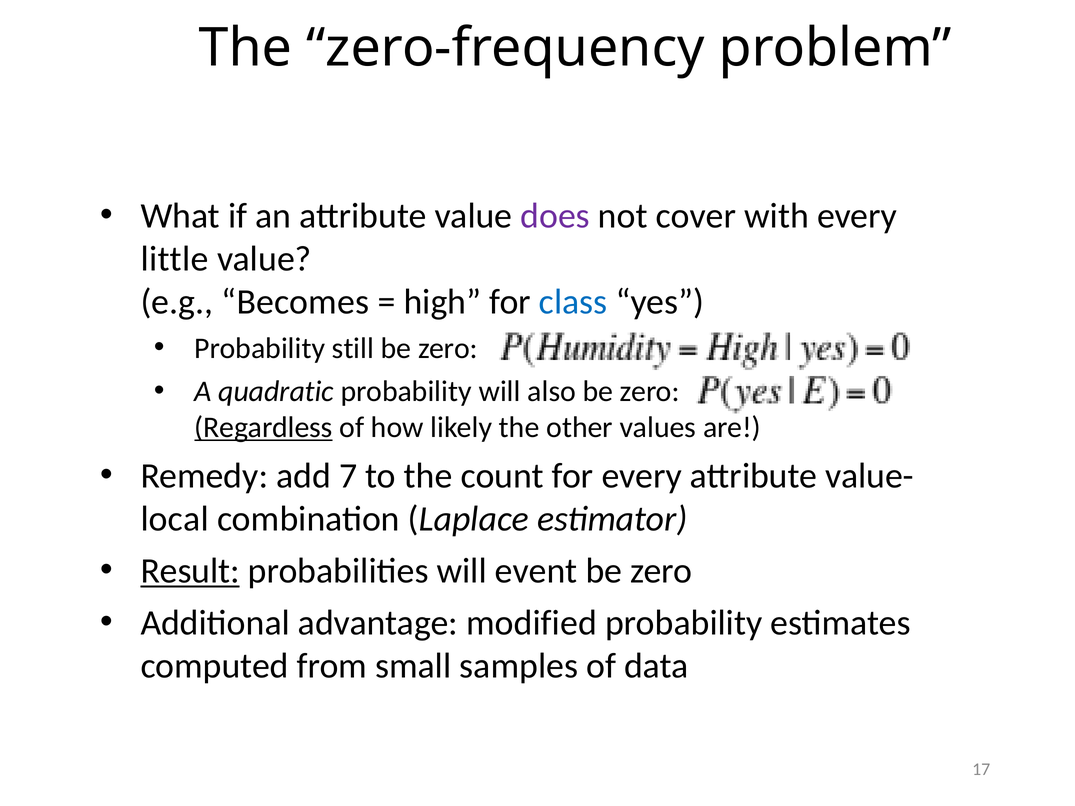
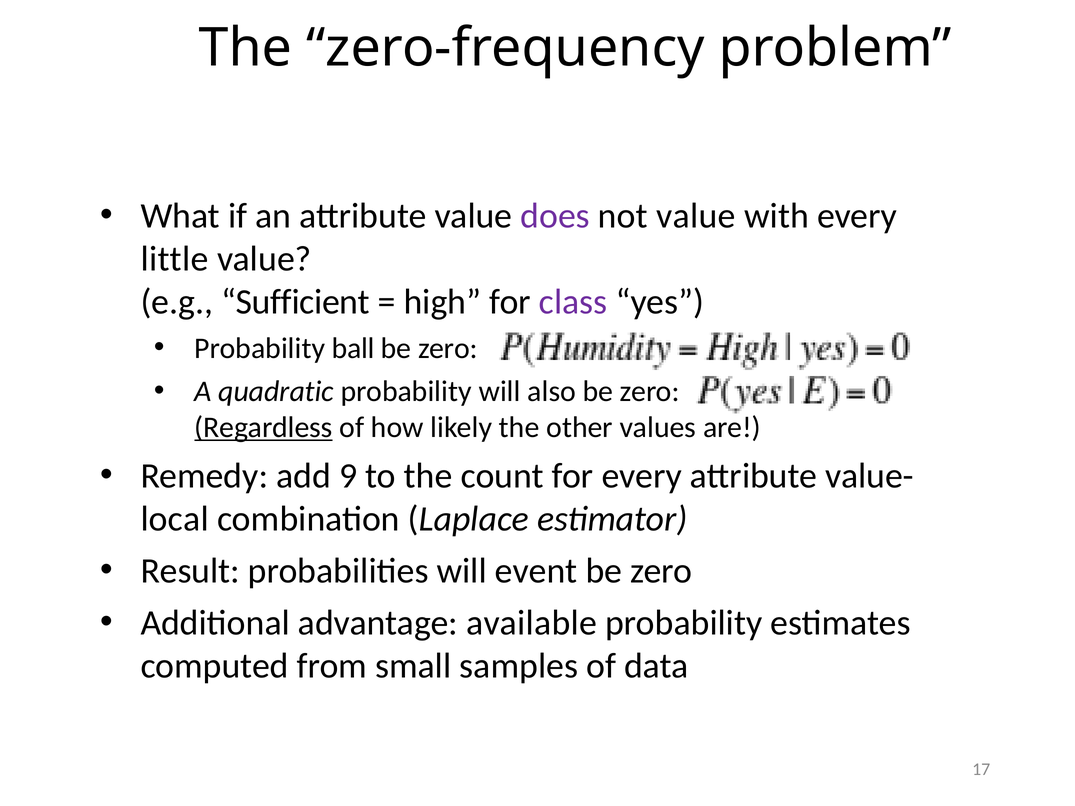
not cover: cover -> value (696, 216)
Becomes: Becomes -> Sufficient (296, 302)
class colour: blue -> purple (573, 302)
still: still -> ball (353, 348)
7: 7 -> 9 (348, 476)
Result underline: present -> none (190, 571)
modified: modified -> available (531, 623)
